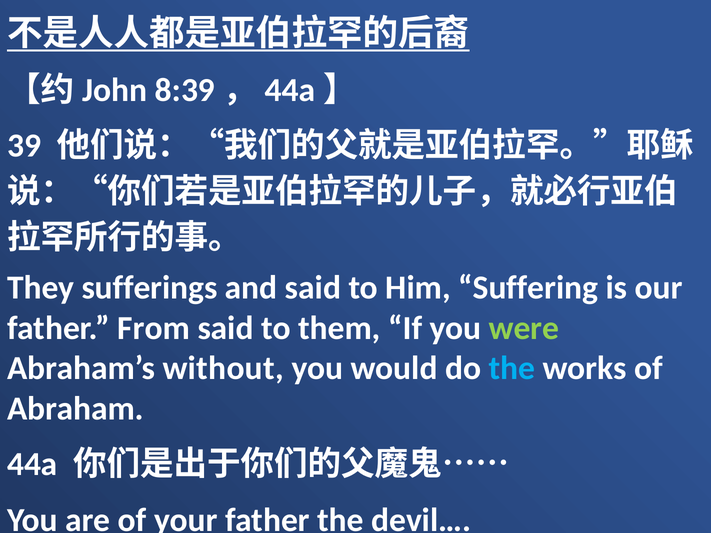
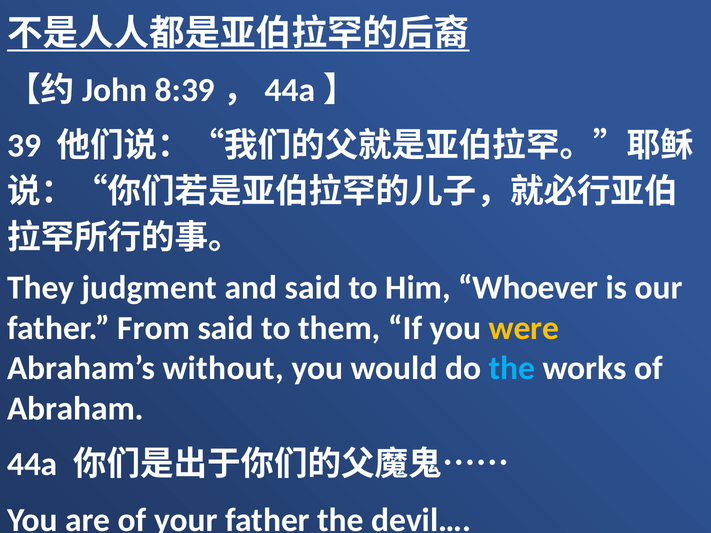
sufferings: sufferings -> judgment (149, 288)
Suffering: Suffering -> Whoever (528, 288)
were colour: light green -> yellow (524, 328)
